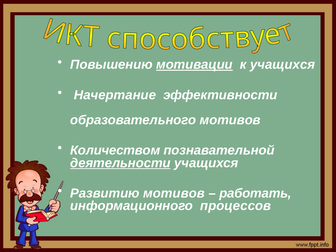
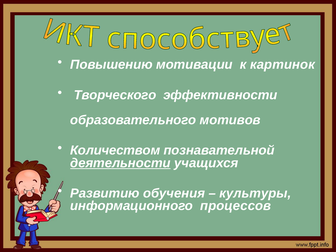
мотивации underline: present -> none (194, 65)
к учащихся: учащихся -> картинок (283, 65)
Начертание: Начертание -> Творческого (115, 95)
Развитию мотивов: мотивов -> обучения (174, 193)
работать: работать -> культуры (255, 193)
